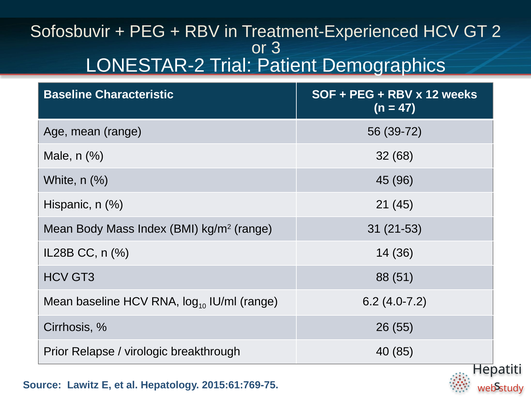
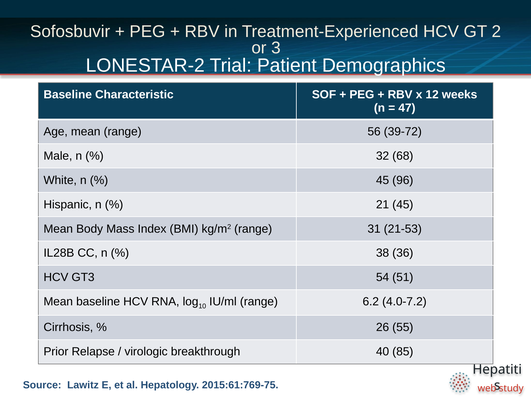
14: 14 -> 38 (383, 253)
88: 88 -> 54 (383, 278)
